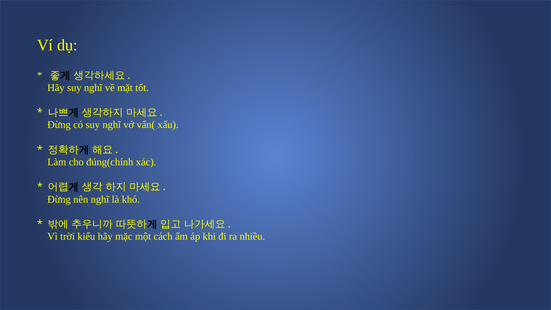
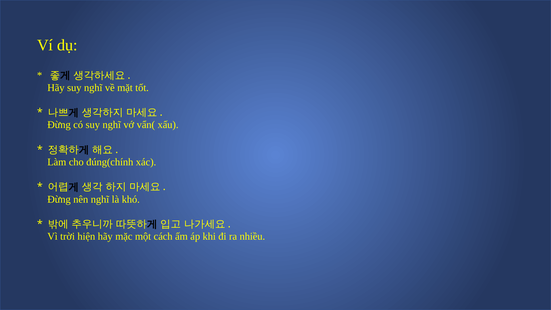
kiểu: kiểu -> hiện (86, 236)
